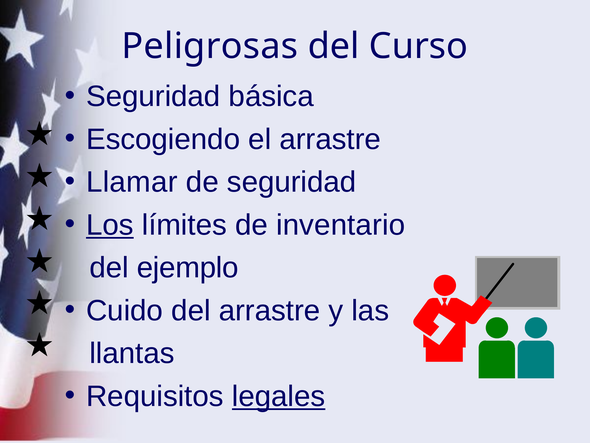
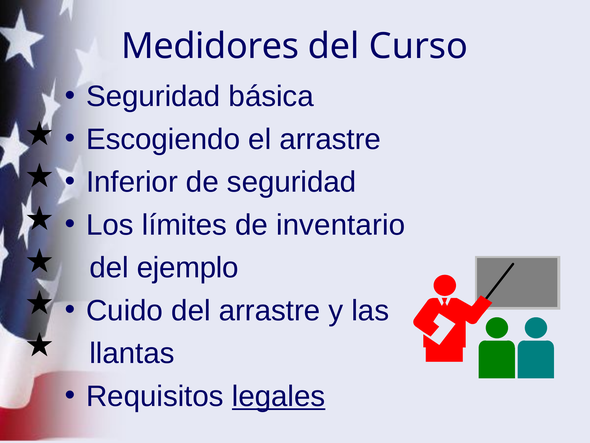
Peligrosas: Peligrosas -> Medidores (210, 46)
Llamar: Llamar -> Inferior (132, 182)
Los underline: present -> none (110, 225)
